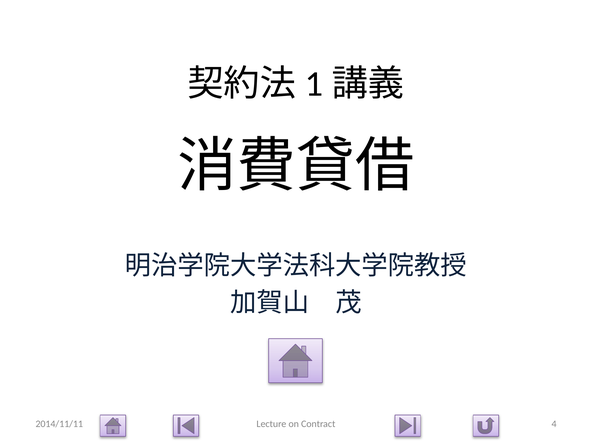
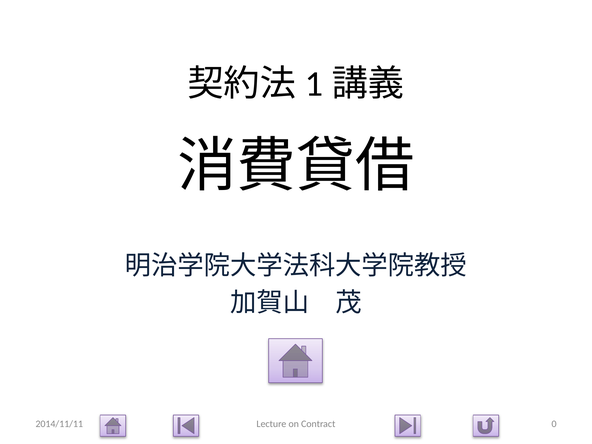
4: 4 -> 0 (554, 424)
